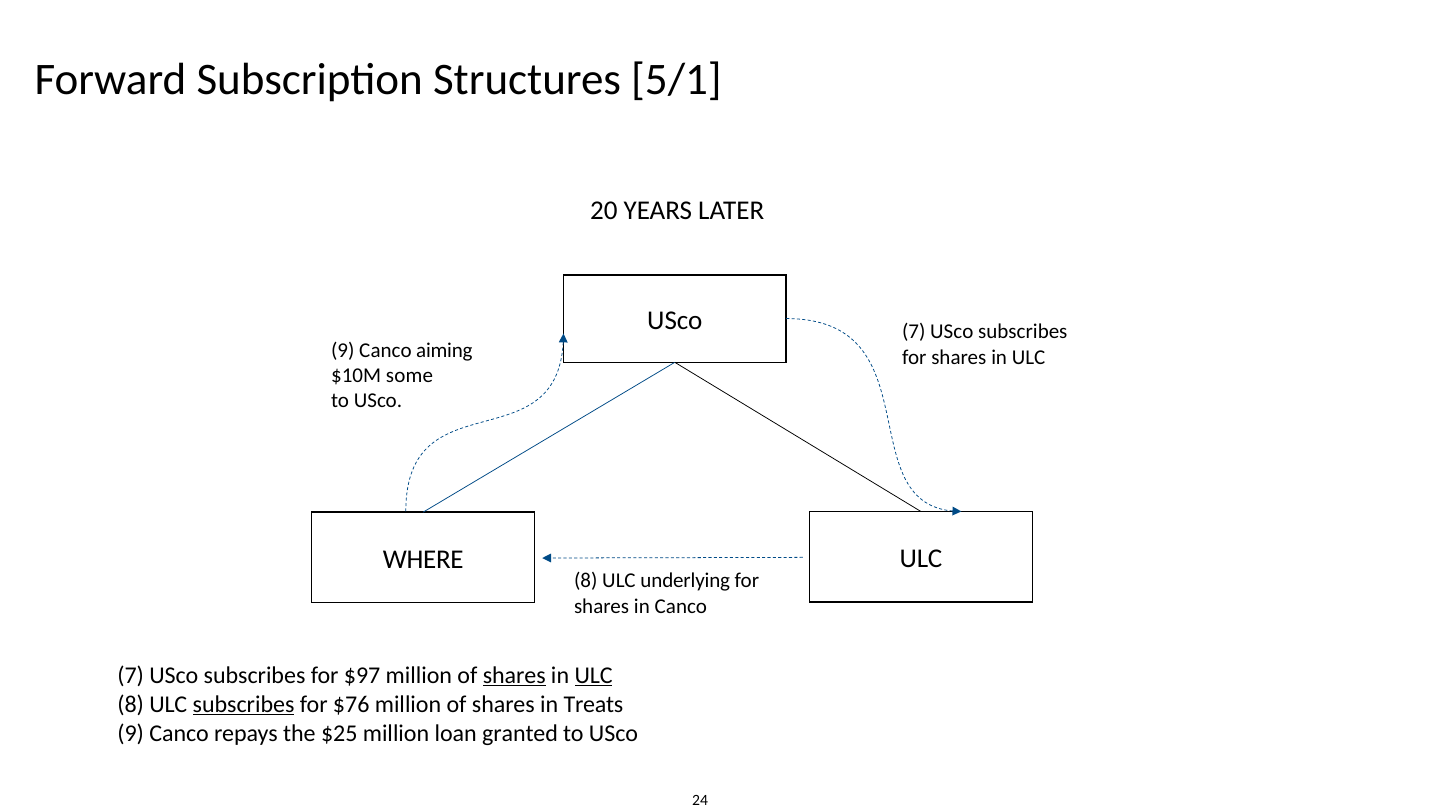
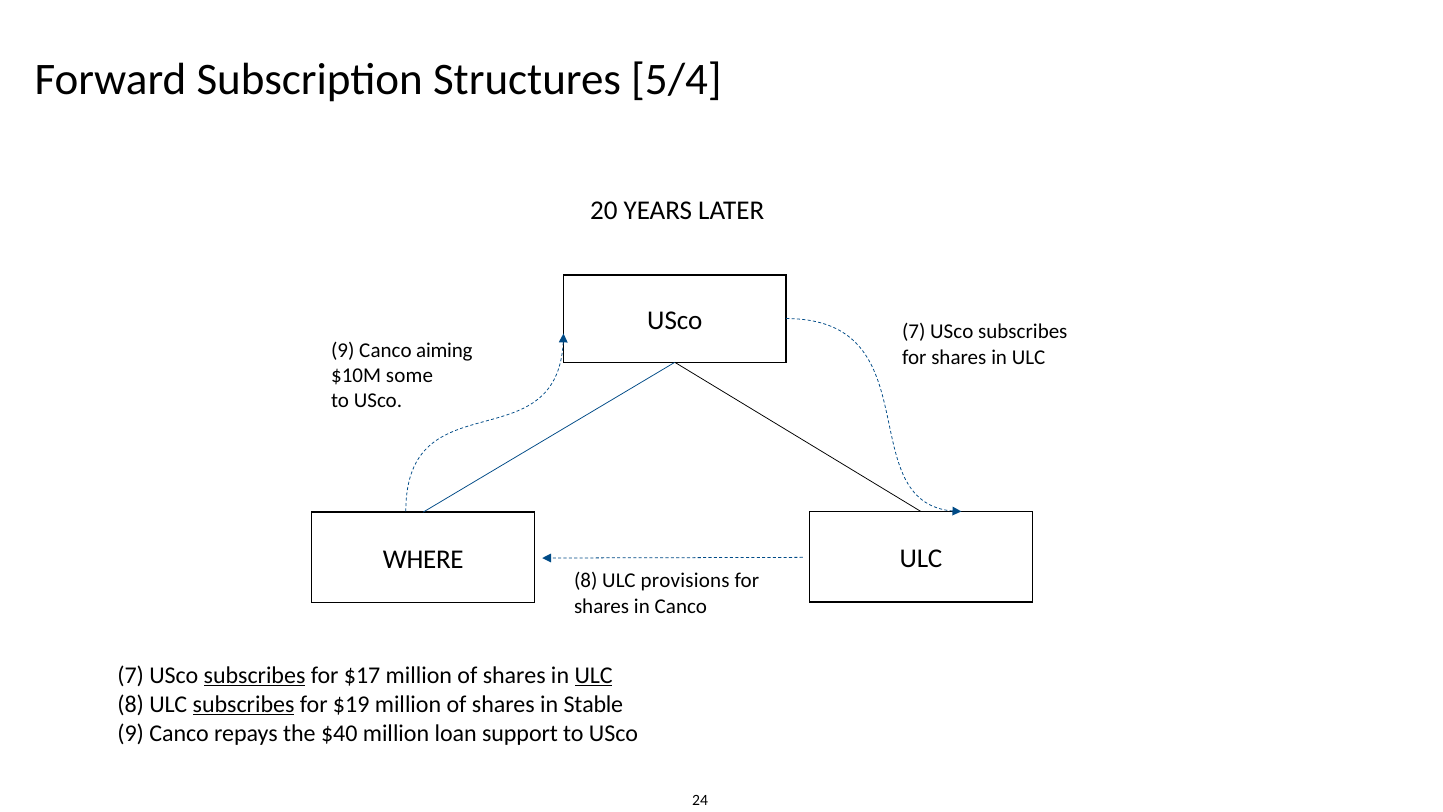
5/1: 5/1 -> 5/4 (676, 80)
underlying: underlying -> provisions (685, 581)
subscribes underline: none -> present (255, 675)
$97: $97 -> $17 (362, 675)
shares underline: present -> none (514, 675)
$76: $76 -> $19 (351, 704)
Treats: Treats -> Stable (593, 704)
$25: $25 -> $40 (339, 733)
granted: granted -> support (520, 733)
